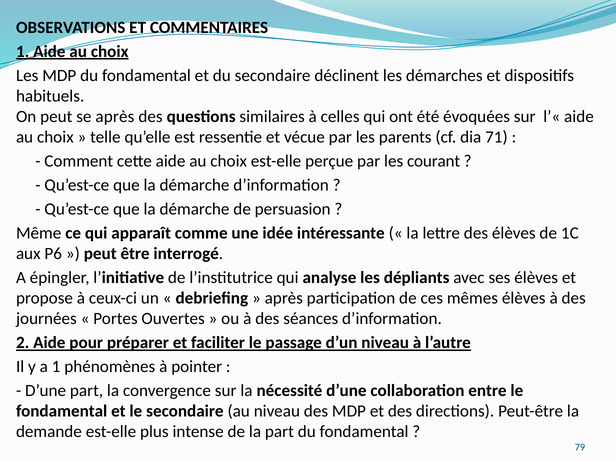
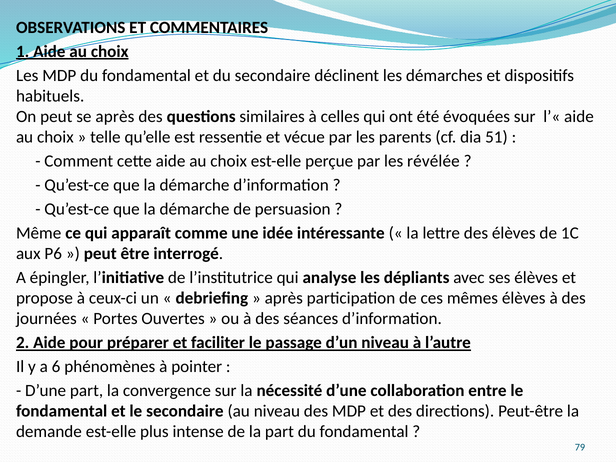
71: 71 -> 51 (496, 137)
courant: courant -> révélée (433, 161)
a 1: 1 -> 6 (56, 367)
